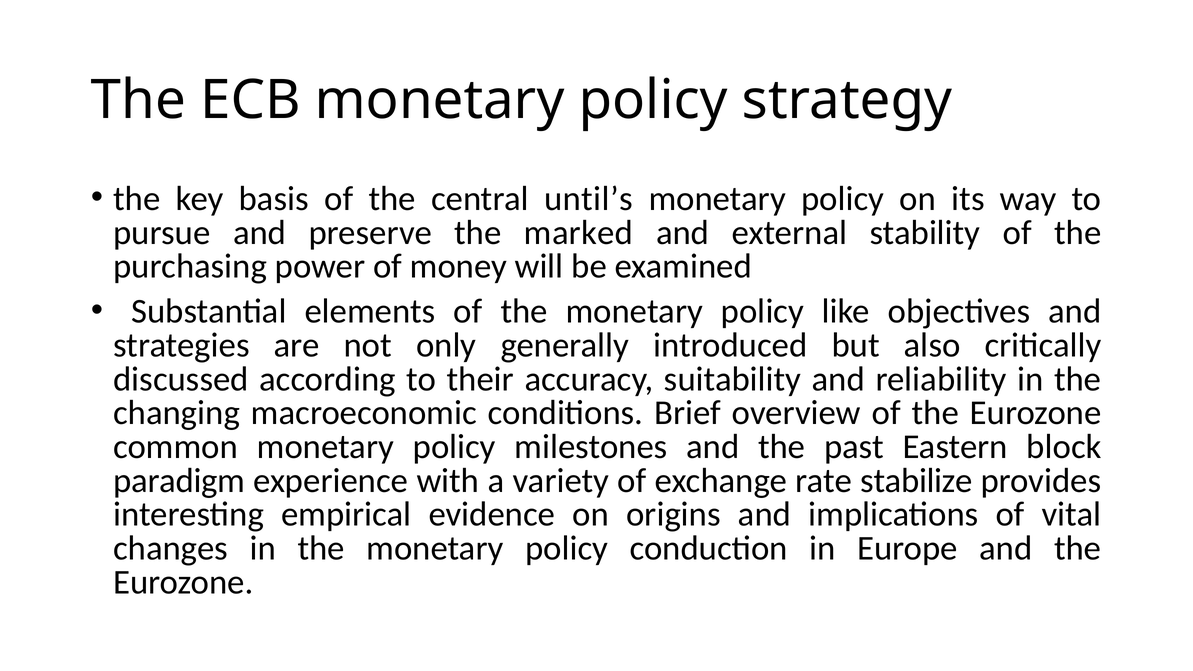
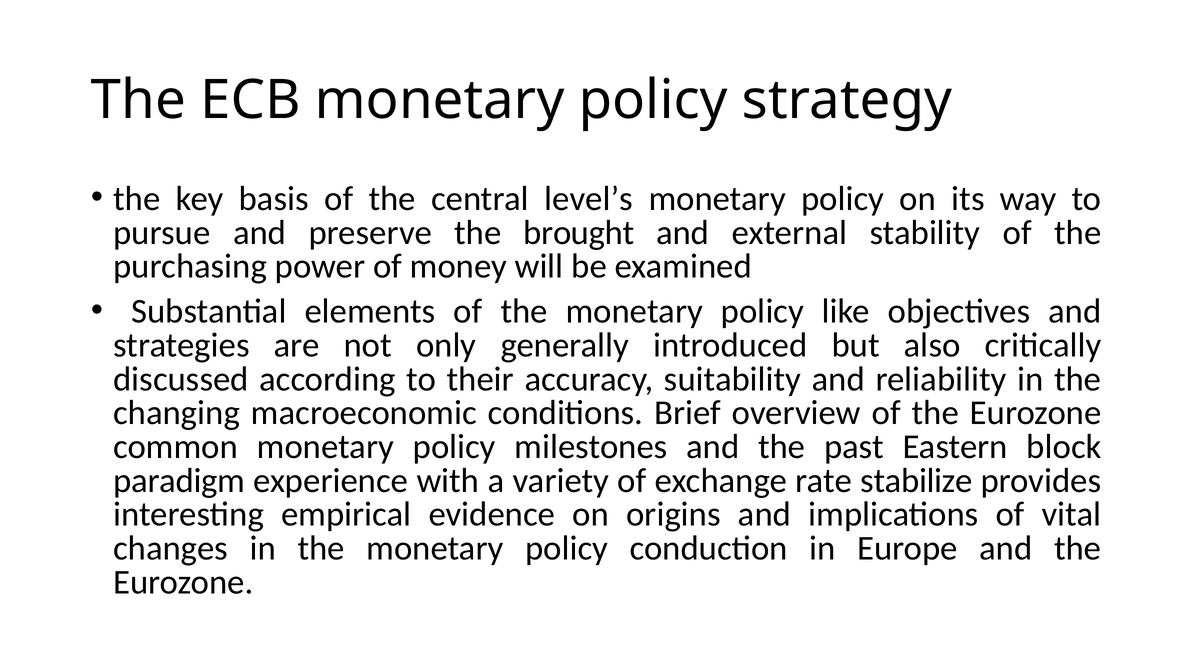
until’s: until’s -> level’s (589, 199)
marked: marked -> brought (579, 233)
